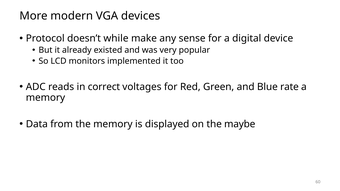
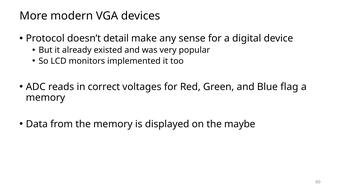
while: while -> detail (116, 38)
rate: rate -> flag (289, 87)
